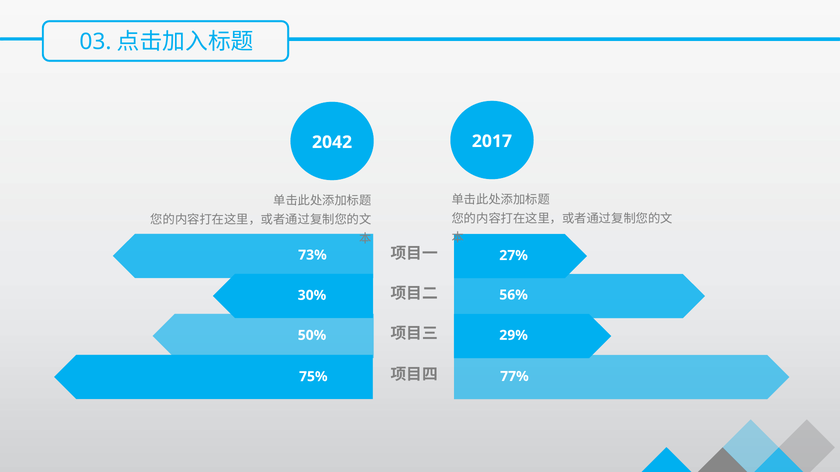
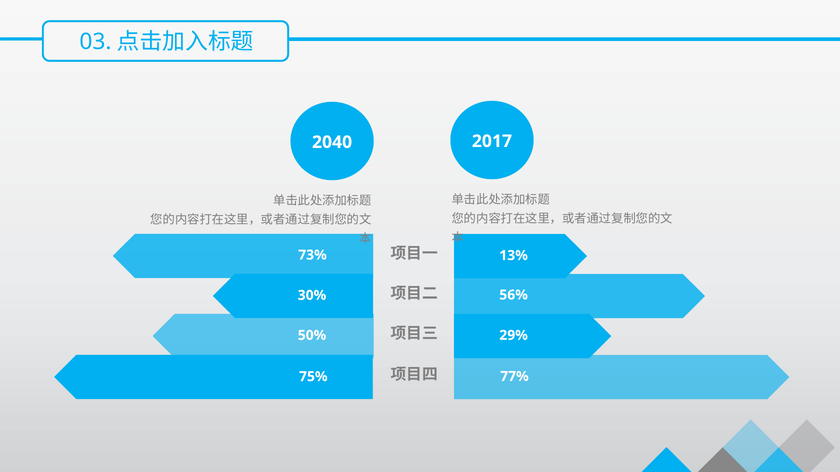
2042: 2042 -> 2040 (332, 142)
27%: 27% -> 13% (514, 256)
